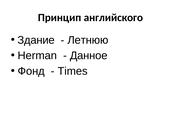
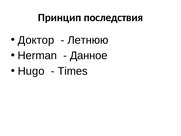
английского: английского -> последствия (113, 18)
Здание: Здание -> Доктор (36, 40)
Фонд: Фонд -> Hugo (31, 71)
